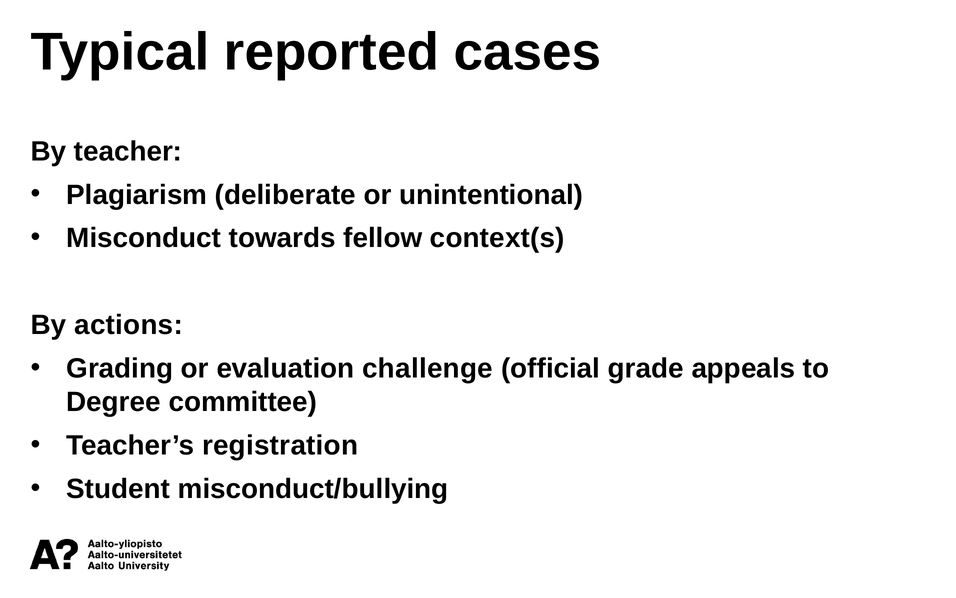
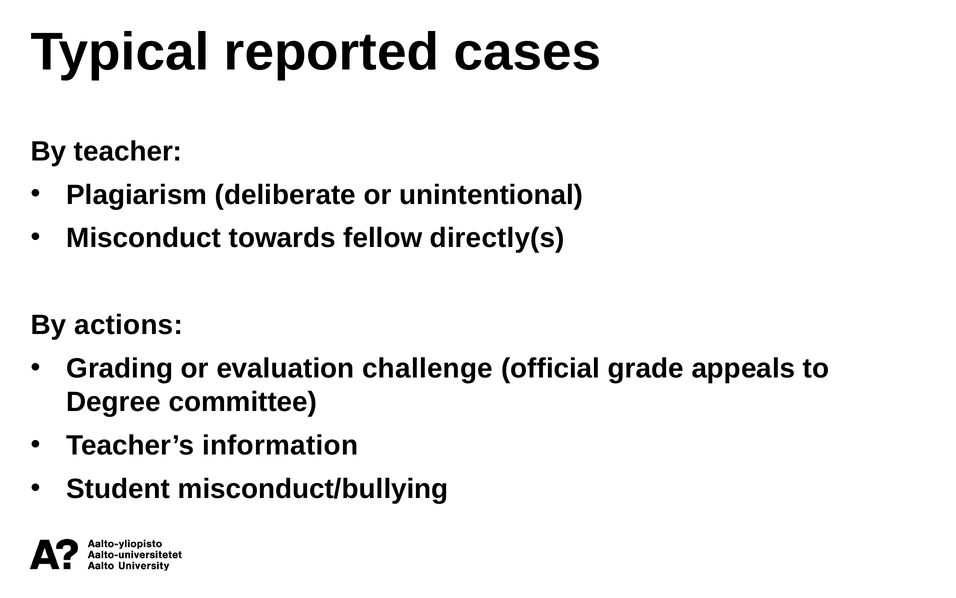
context(s: context(s -> directly(s (497, 238)
registration: registration -> information (280, 445)
